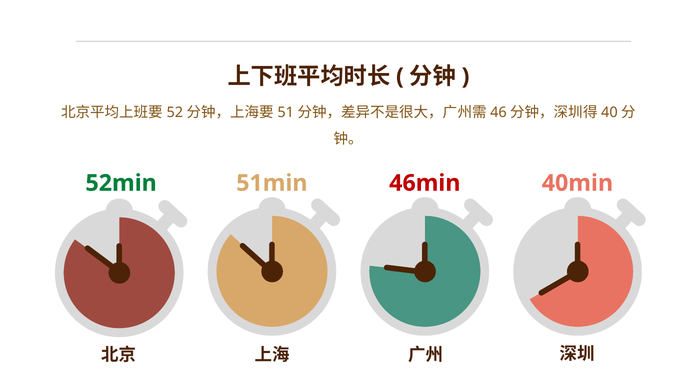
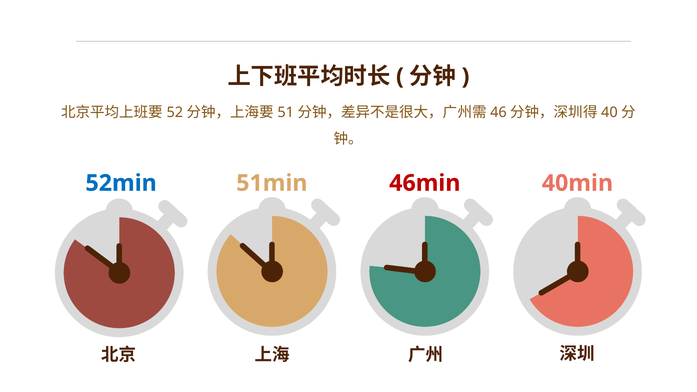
52min colour: green -> blue (121, 183)
